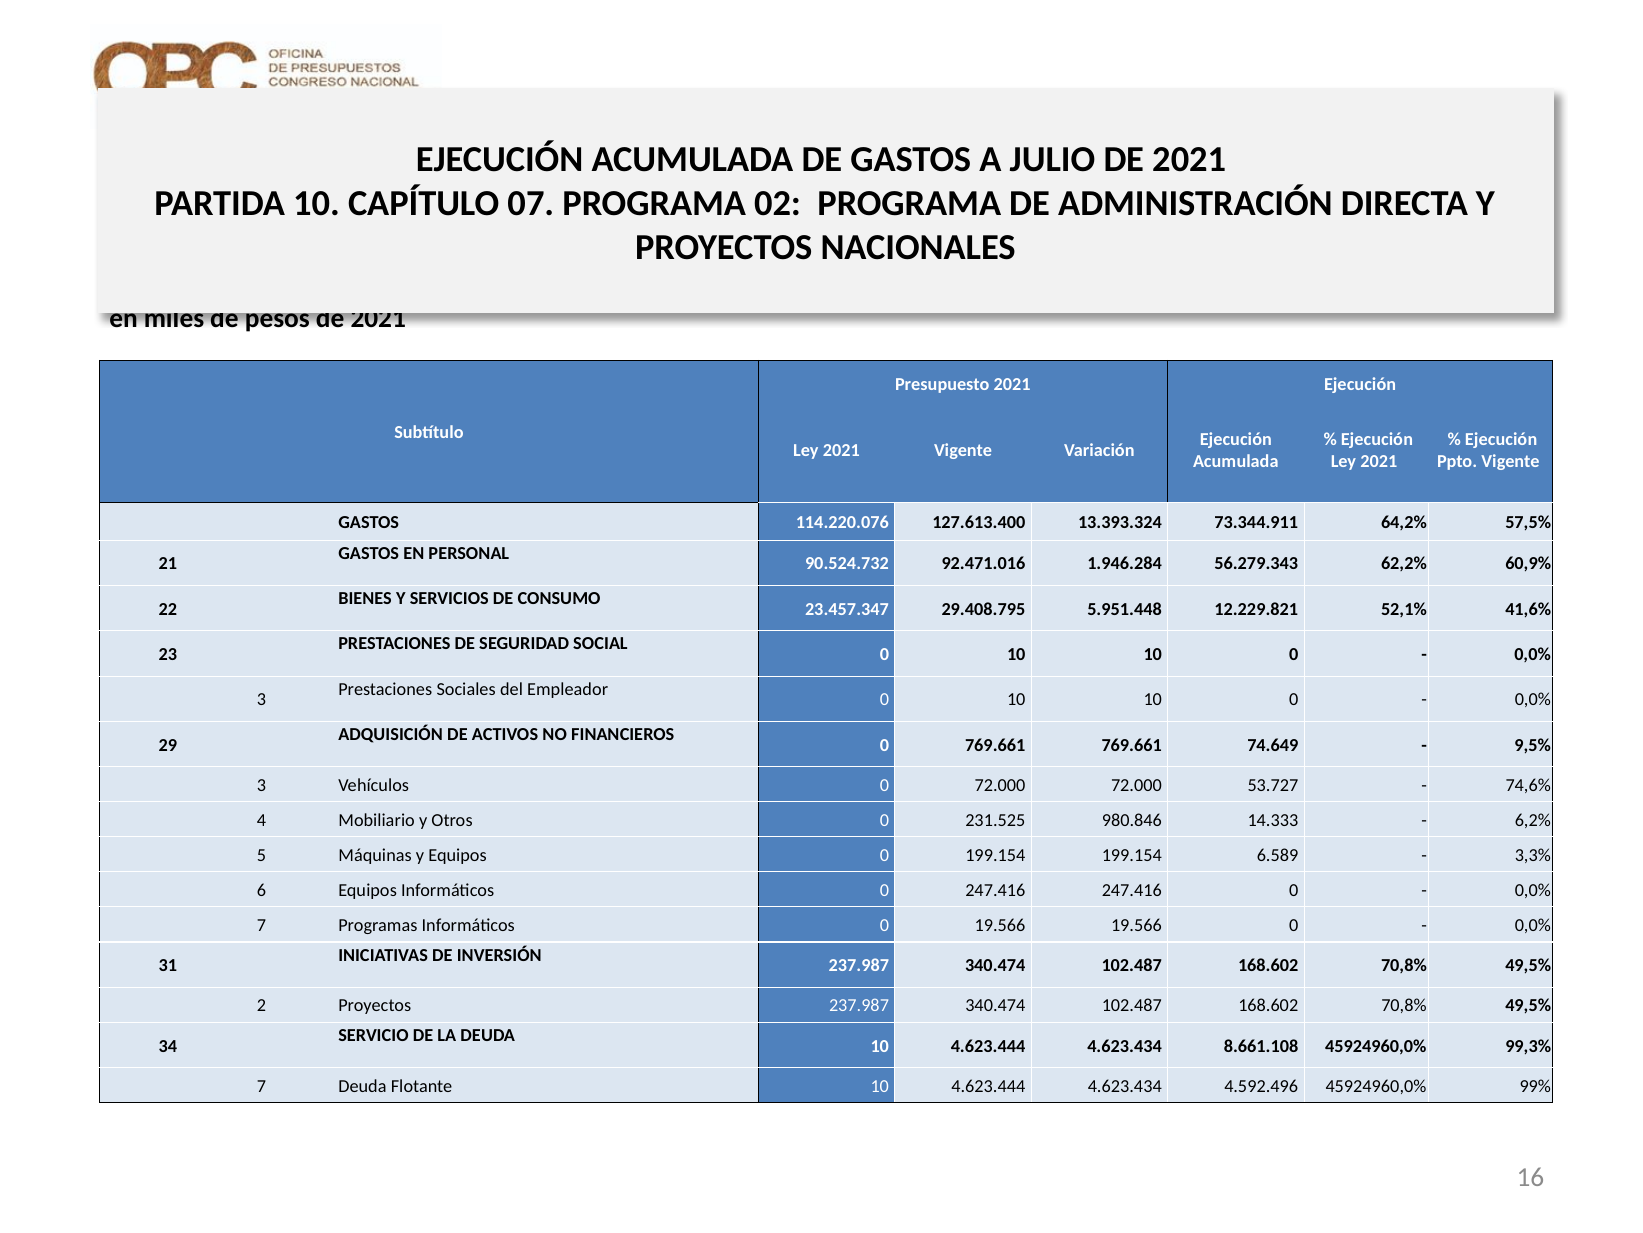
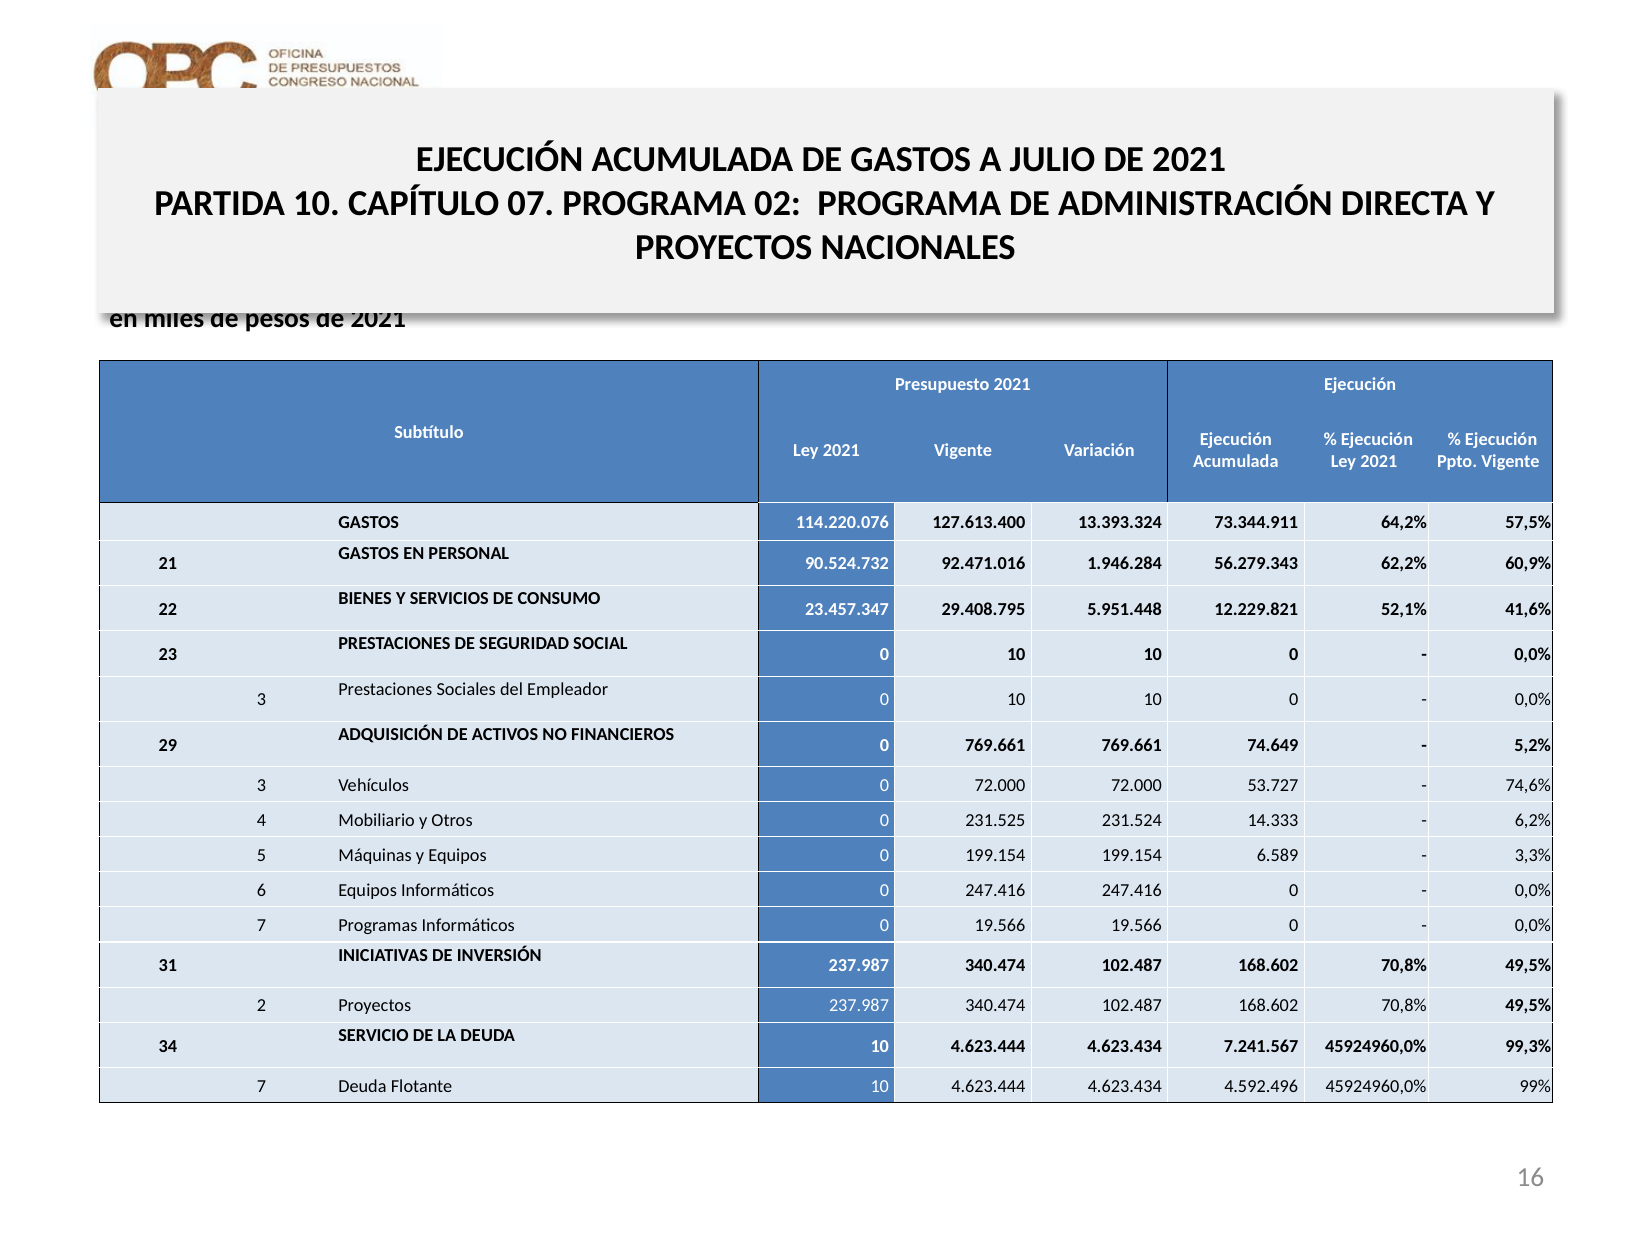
9,5%: 9,5% -> 5,2% (1533, 745)
980.846: 980.846 -> 231.524 (1132, 820)
8.661.108: 8.661.108 -> 7.241.567 (1261, 1046)
